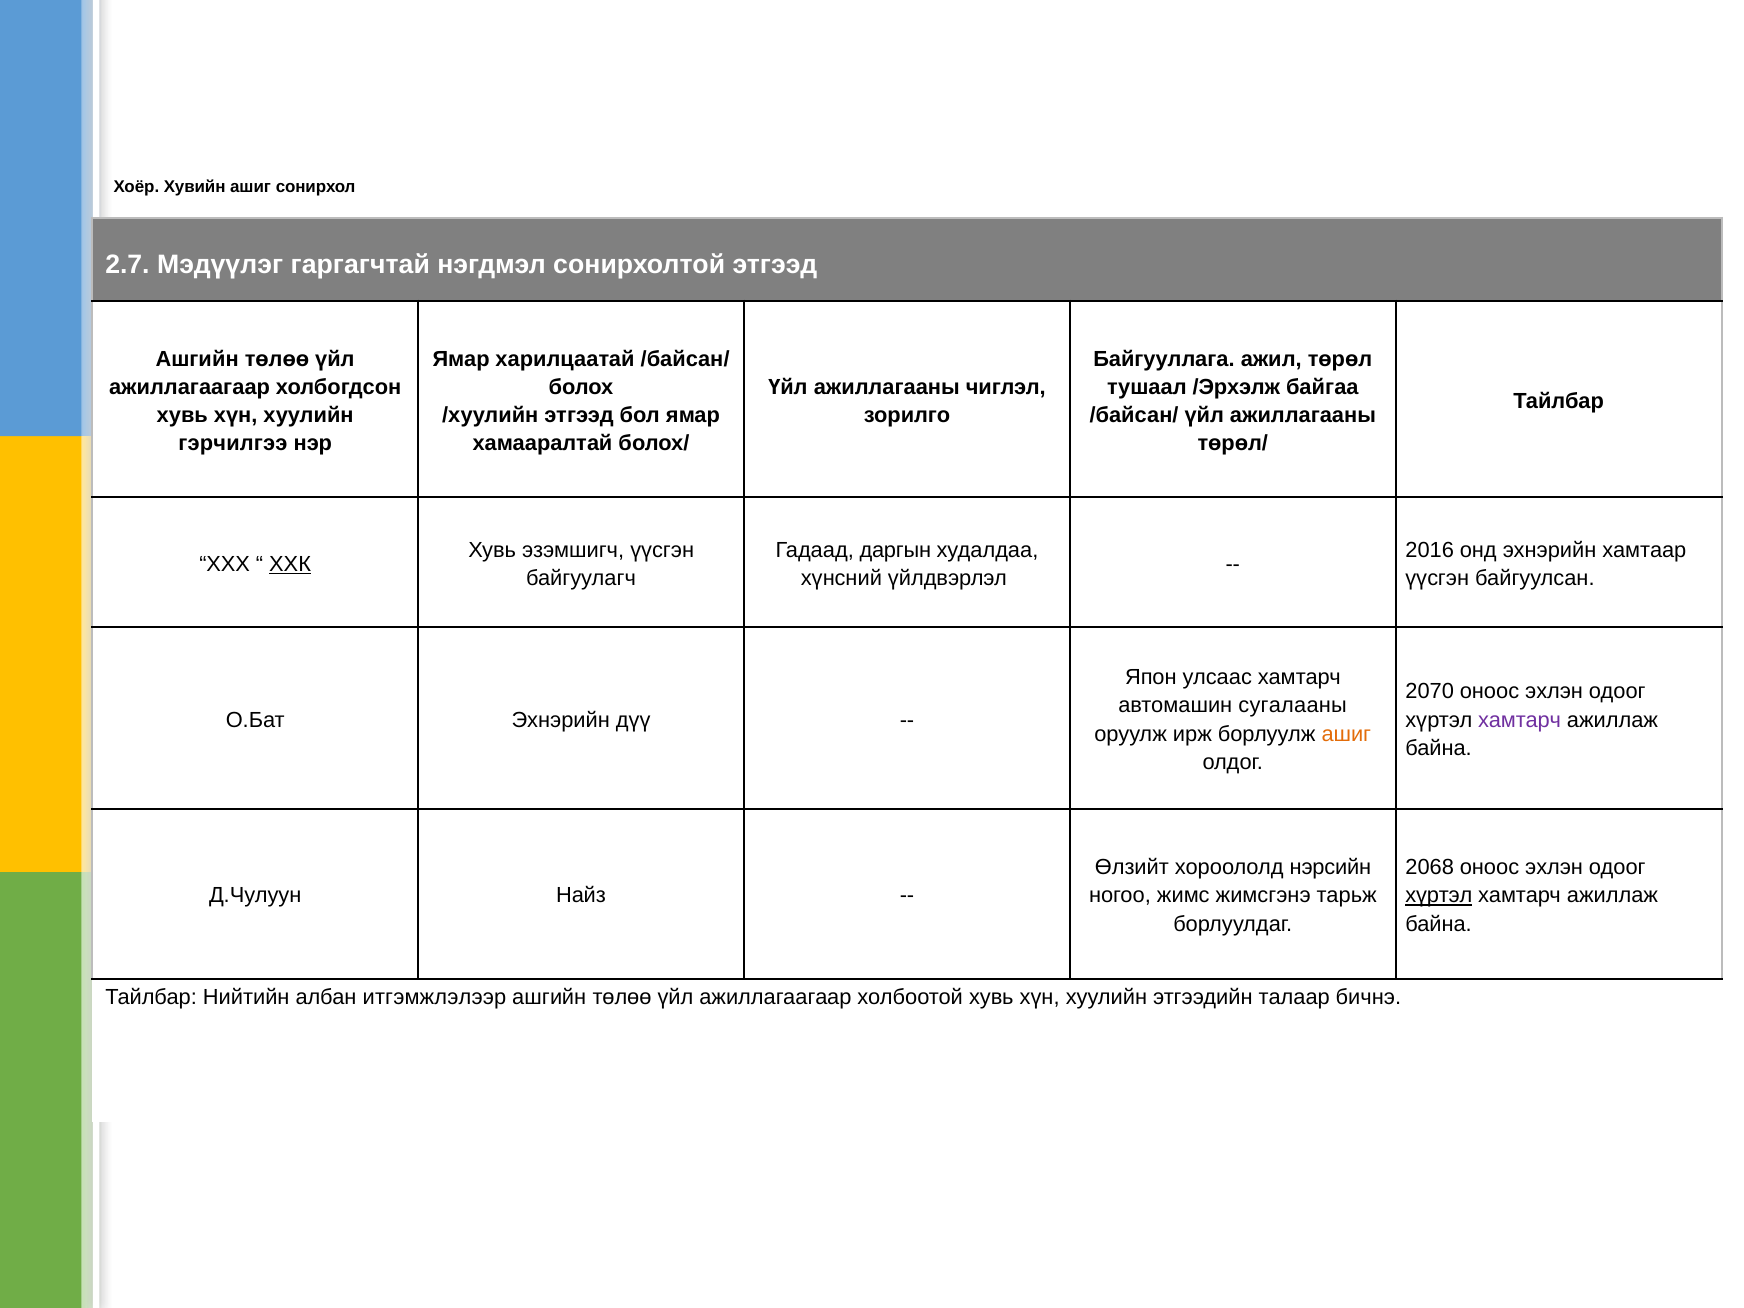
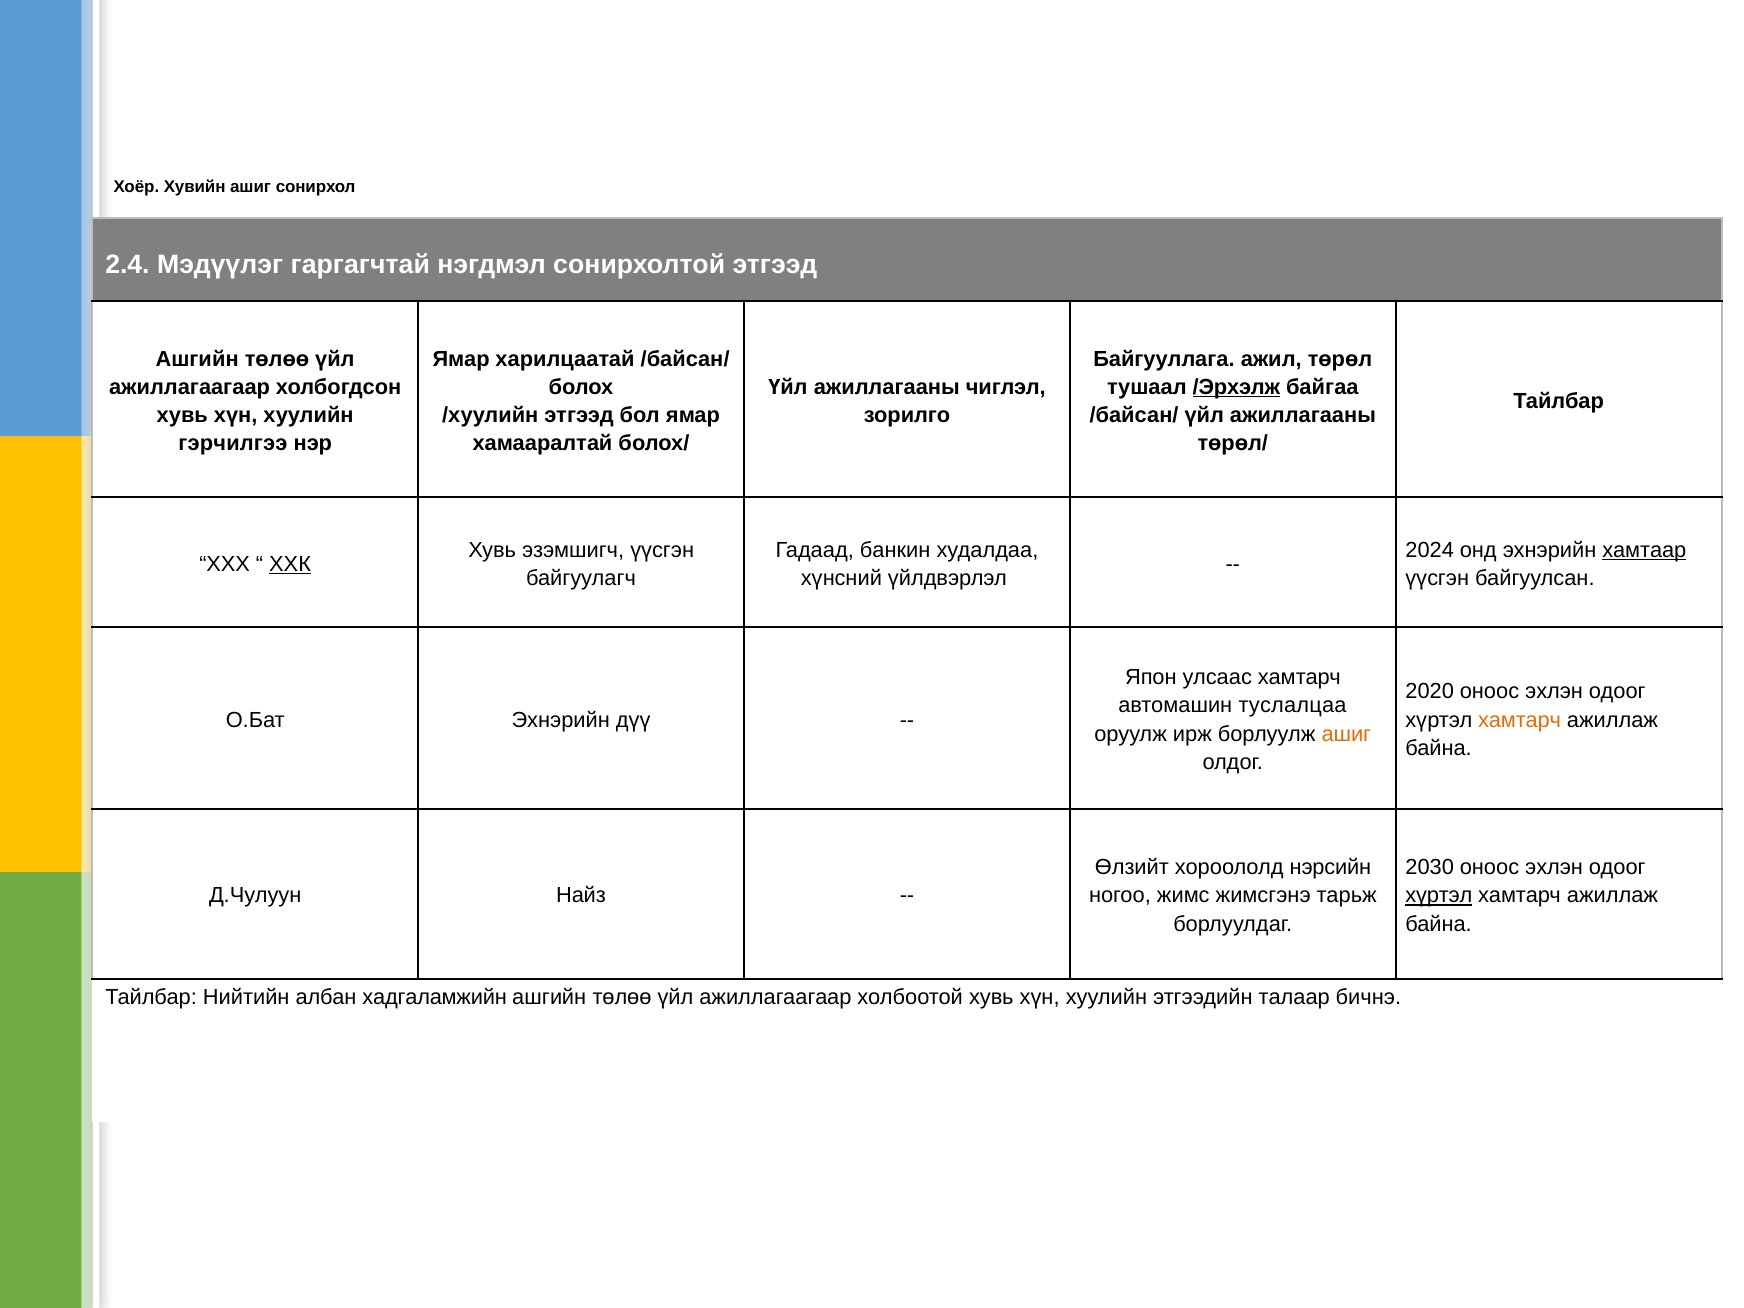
2.7: 2.7 -> 2.4 (127, 264)
/Эрхэлж underline: none -> present (1236, 387)
даргын: даргын -> банкин (895, 550)
2016: 2016 -> 2024 (1430, 550)
хамтаар underline: none -> present (1644, 550)
2070: 2070 -> 2020 (1430, 692)
сугалааны: сугалааны -> туслалцаа (1293, 706)
хамтарч colour: purple -> orange (1520, 720)
2068: 2068 -> 2030 (1430, 868)
итгэмжлэлээр: итгэмжлэлээр -> хадгаламжийн (435, 998)
